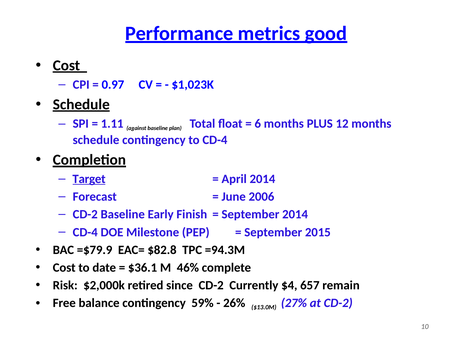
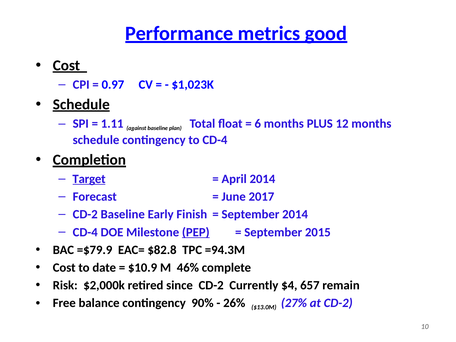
2006: 2006 -> 2017 (261, 197)
PEP underline: none -> present (196, 232)
$36.1: $36.1 -> $10.9 (143, 268)
59%: 59% -> 90% (203, 303)
